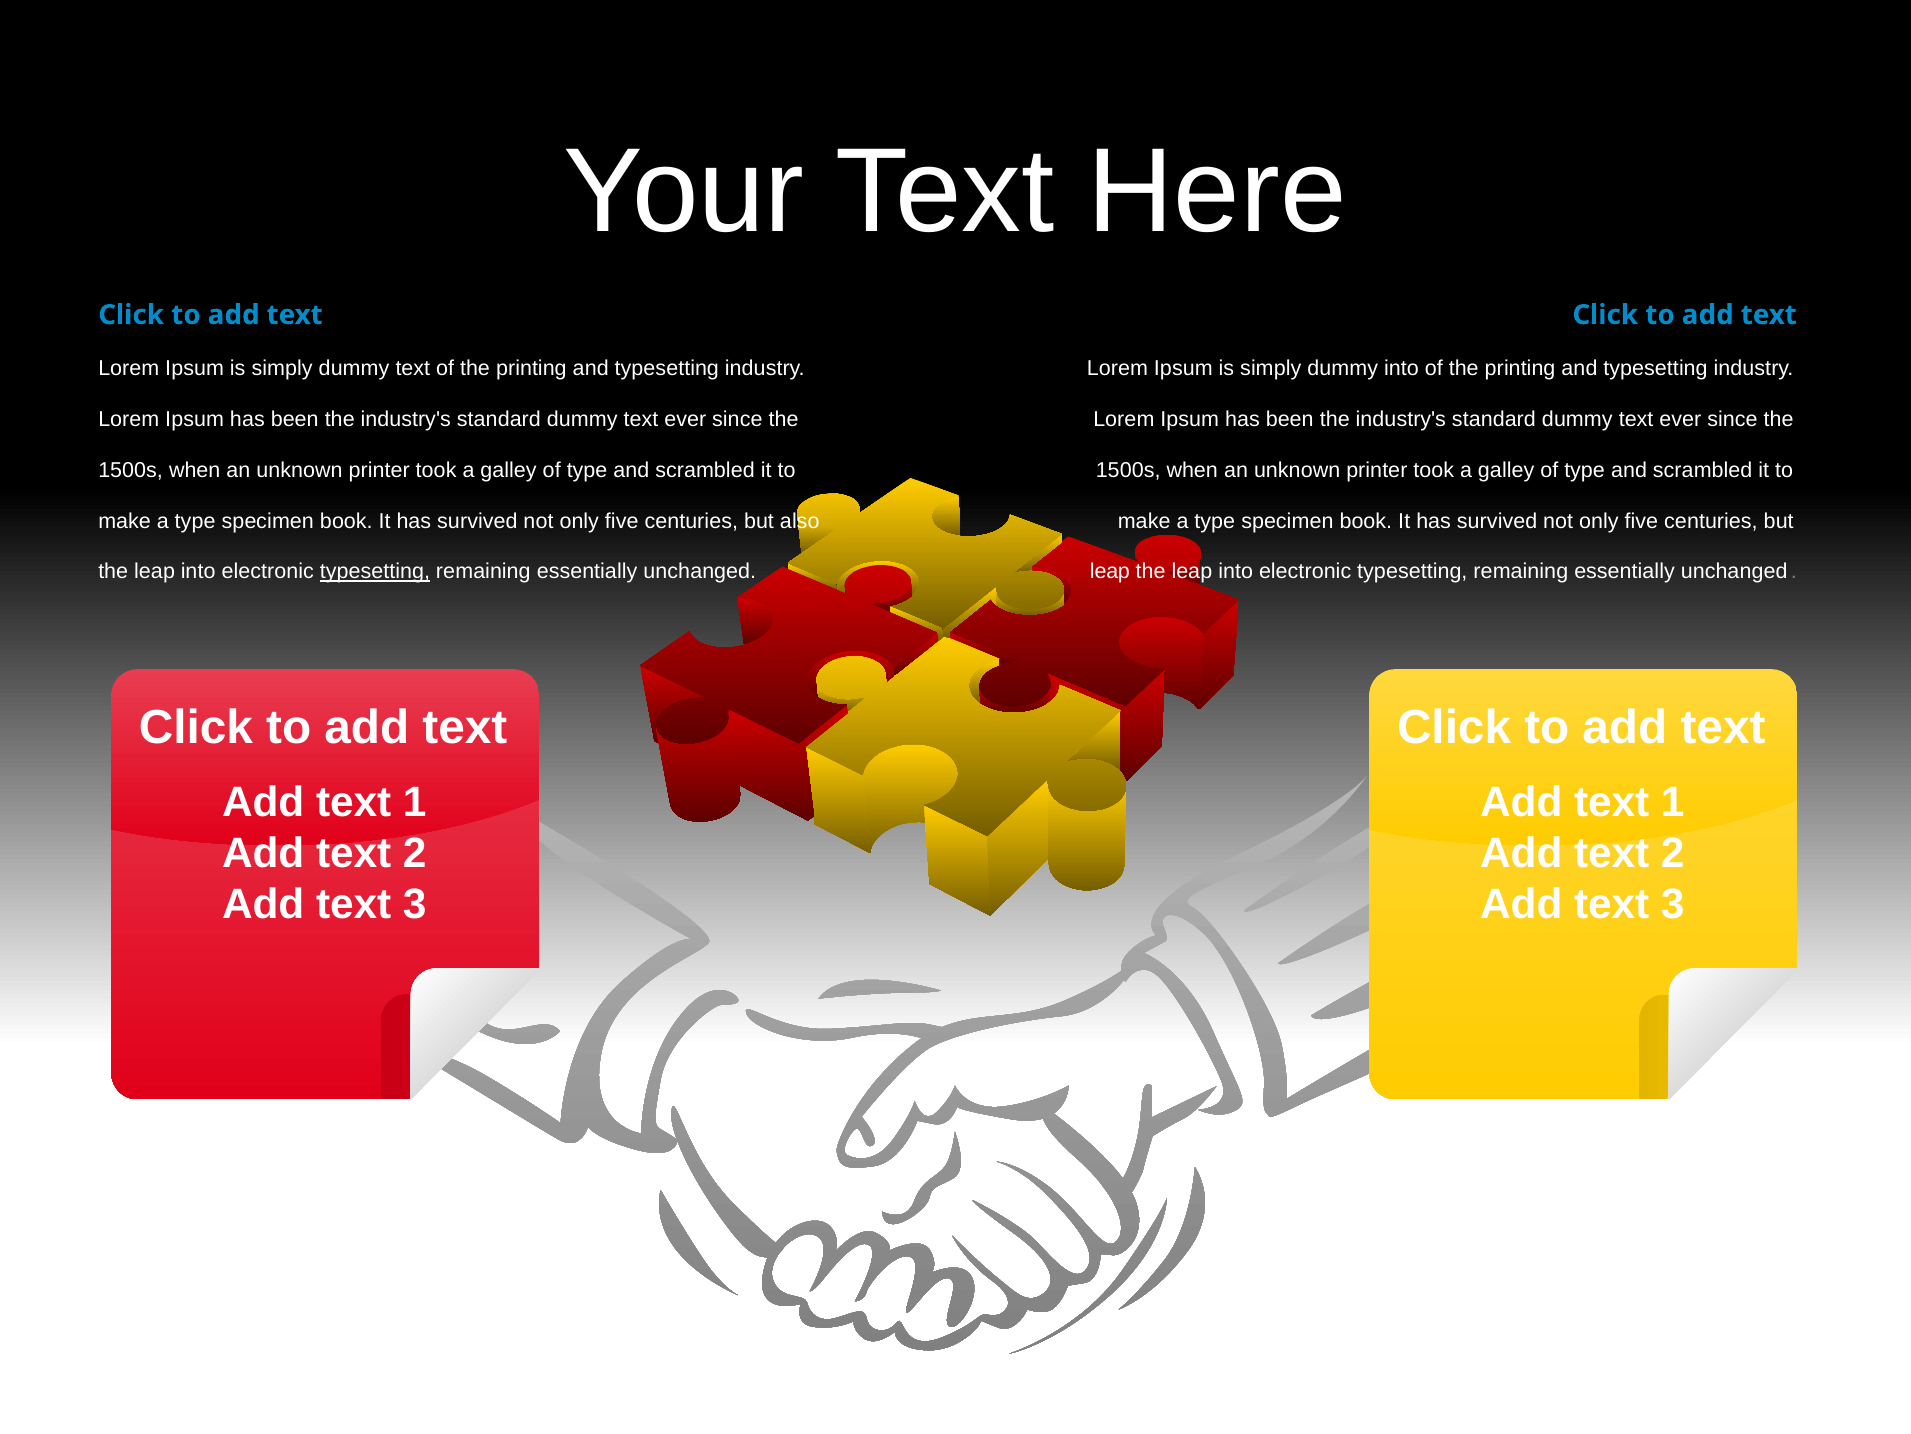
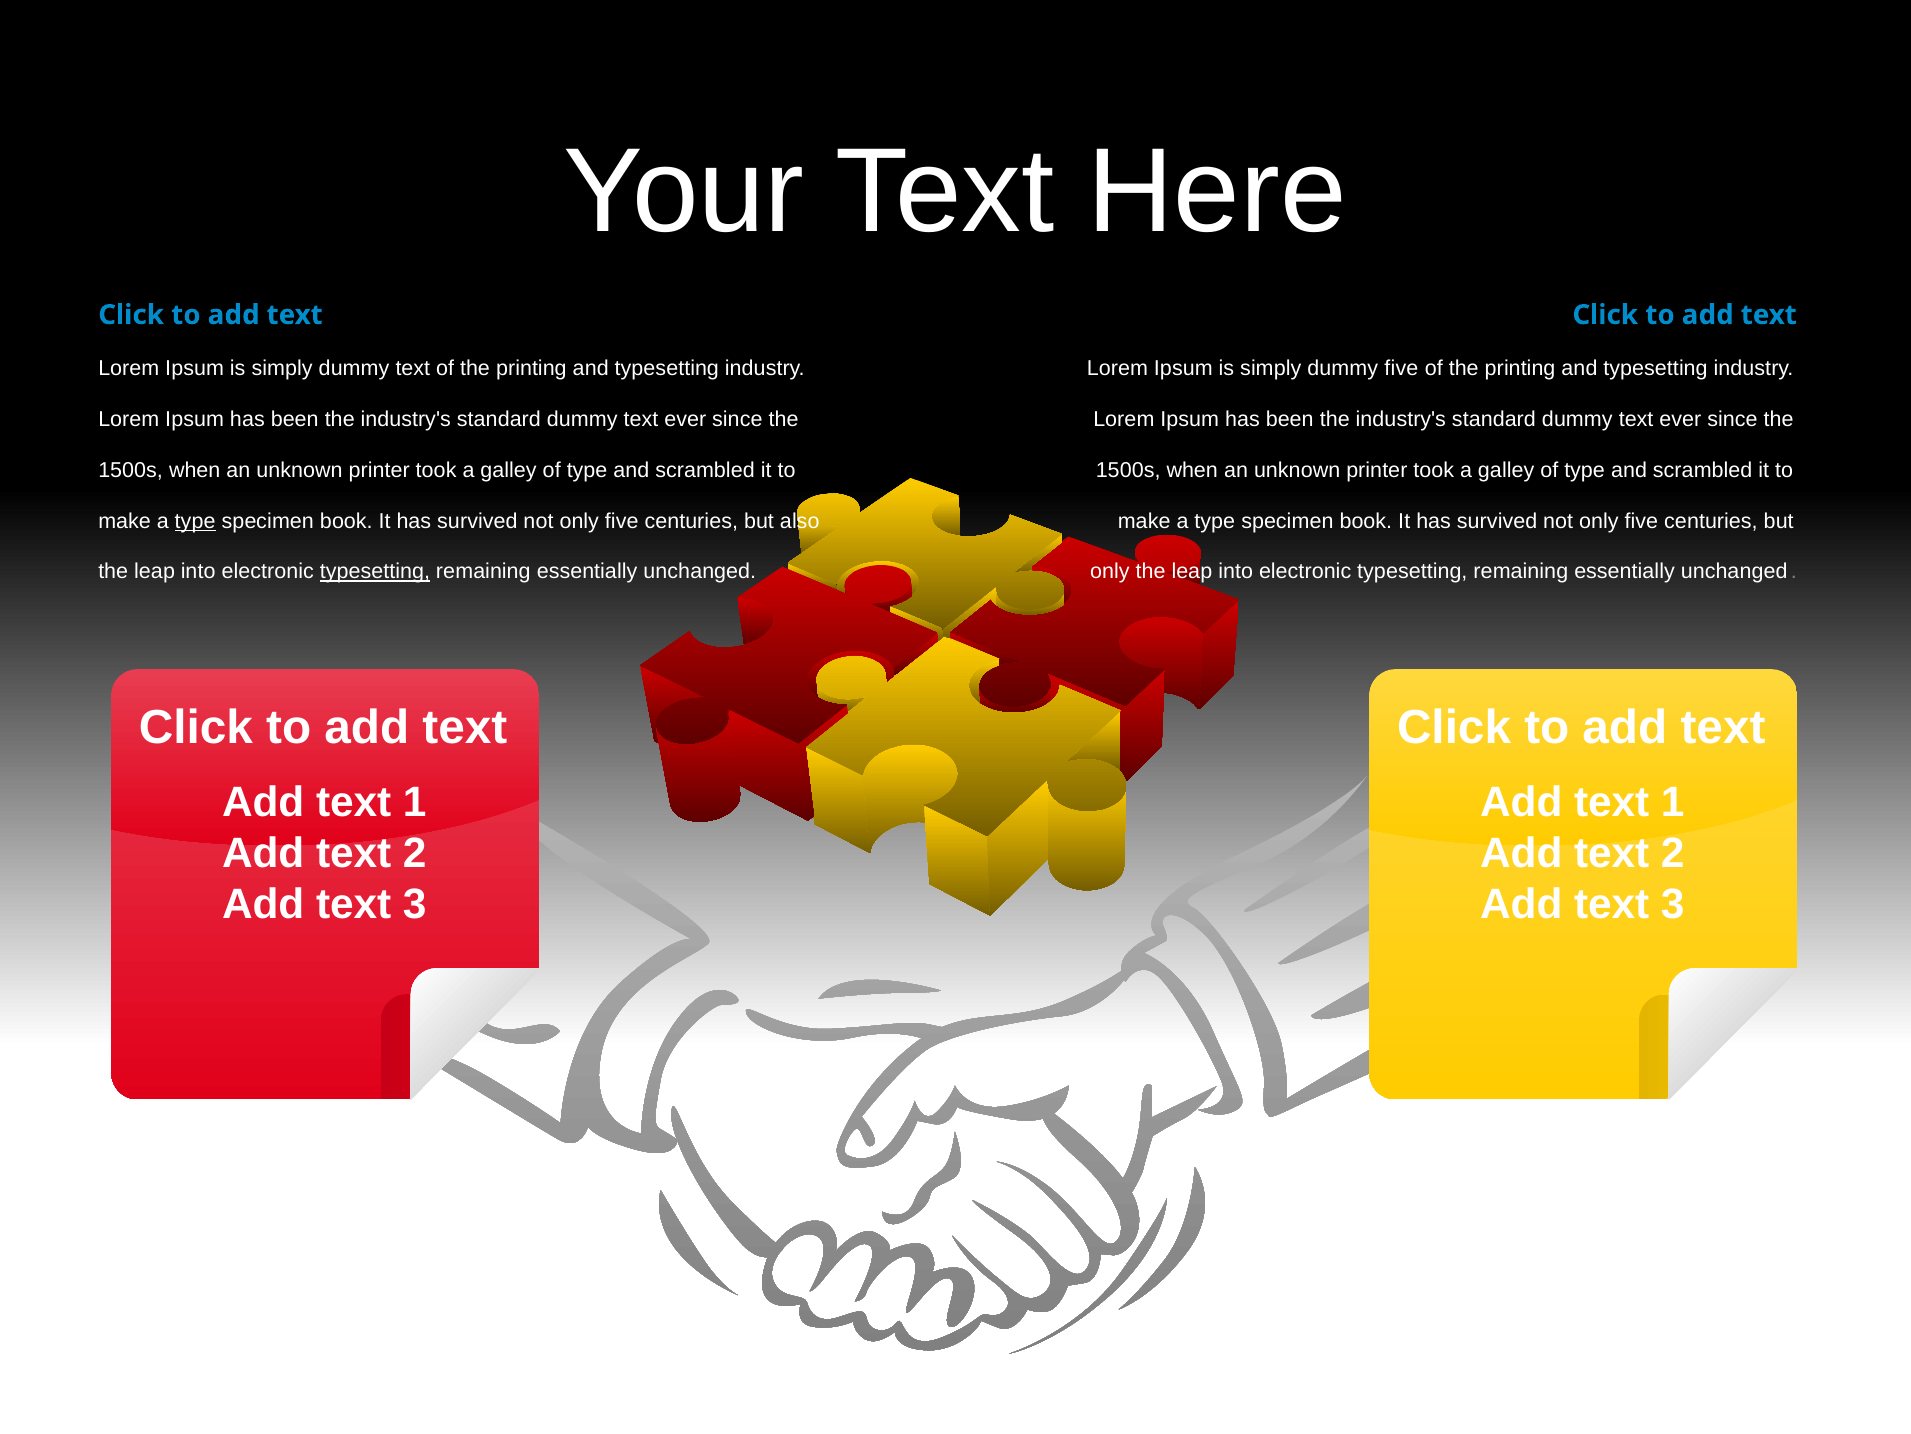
dummy into: into -> five (1401, 369)
type underline: none -> present (195, 521)
leap: leap -> only (1110, 571)
